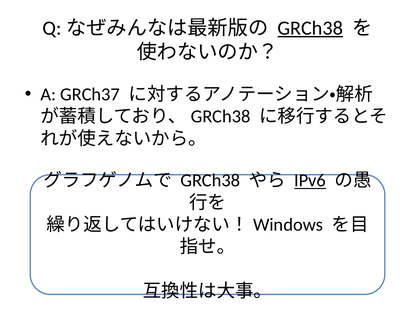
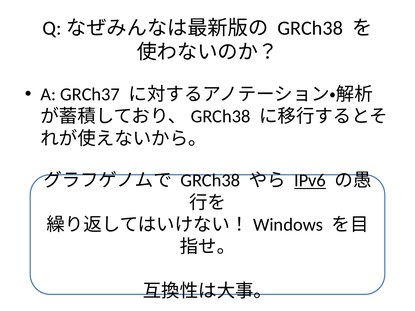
GRCh38 underline: present -> none (310, 28)
